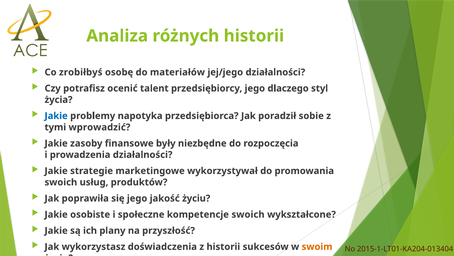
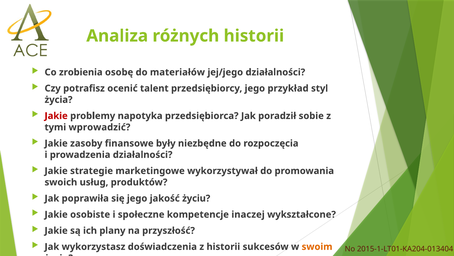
zrobiłbyś: zrobiłbyś -> zrobienia (81, 72)
dlaczego: dlaczego -> przykład (288, 88)
Jakie colour: blue -> red (56, 116)
kompetencje swoich: swoich -> inaczej (248, 214)
